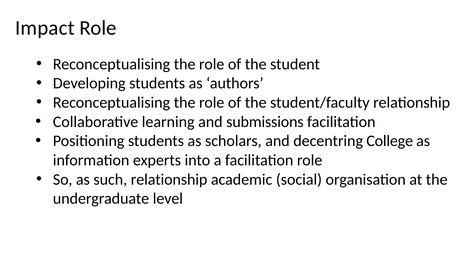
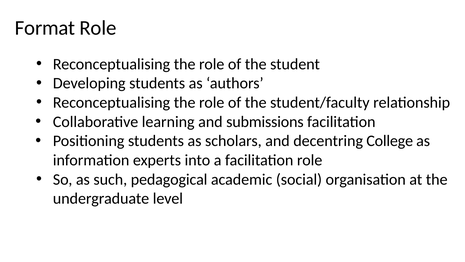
Impact: Impact -> Format (45, 28)
such relationship: relationship -> pedagogical (169, 179)
